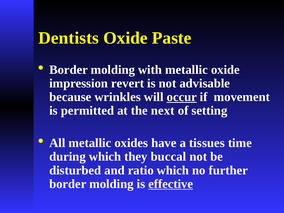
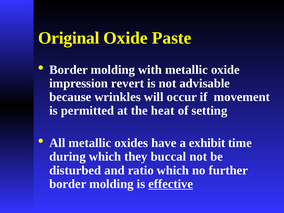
Dentists: Dentists -> Original (69, 38)
occur underline: present -> none (182, 97)
next: next -> heat (163, 111)
tissues: tissues -> exhibit (207, 143)
